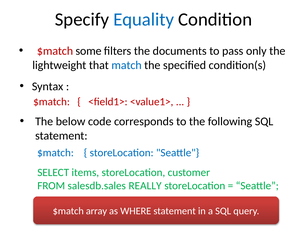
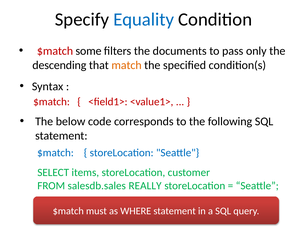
lightweight: lightweight -> descending (59, 65)
match colour: blue -> orange (127, 65)
array: array -> must (96, 212)
